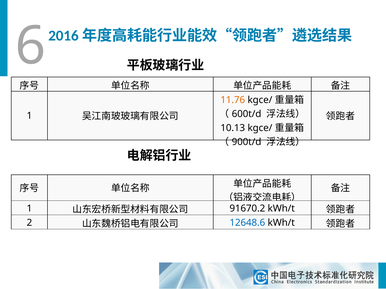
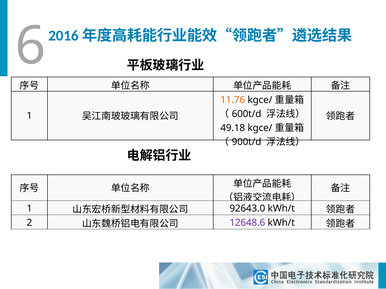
10.13: 10.13 -> 49.18 (233, 128)
91670.2: 91670.2 -> 92643.0 (247, 209)
12648.6 colour: blue -> purple (247, 223)
